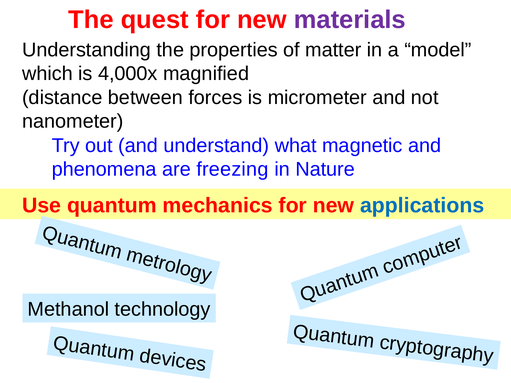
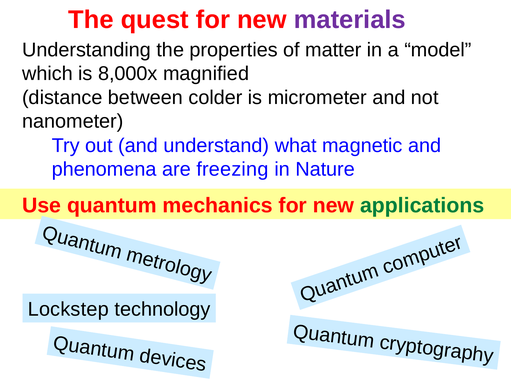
4,000x: 4,000x -> 8,000x (128, 74)
forces: forces -> colder (215, 98)
applications colour: blue -> green (422, 206)
Methanol: Methanol -> Lockstep (68, 310)
